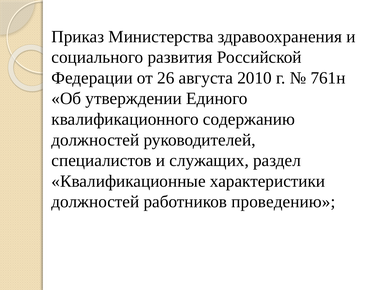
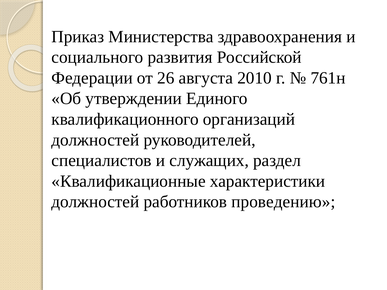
содержанию: содержанию -> организаций (249, 119)
